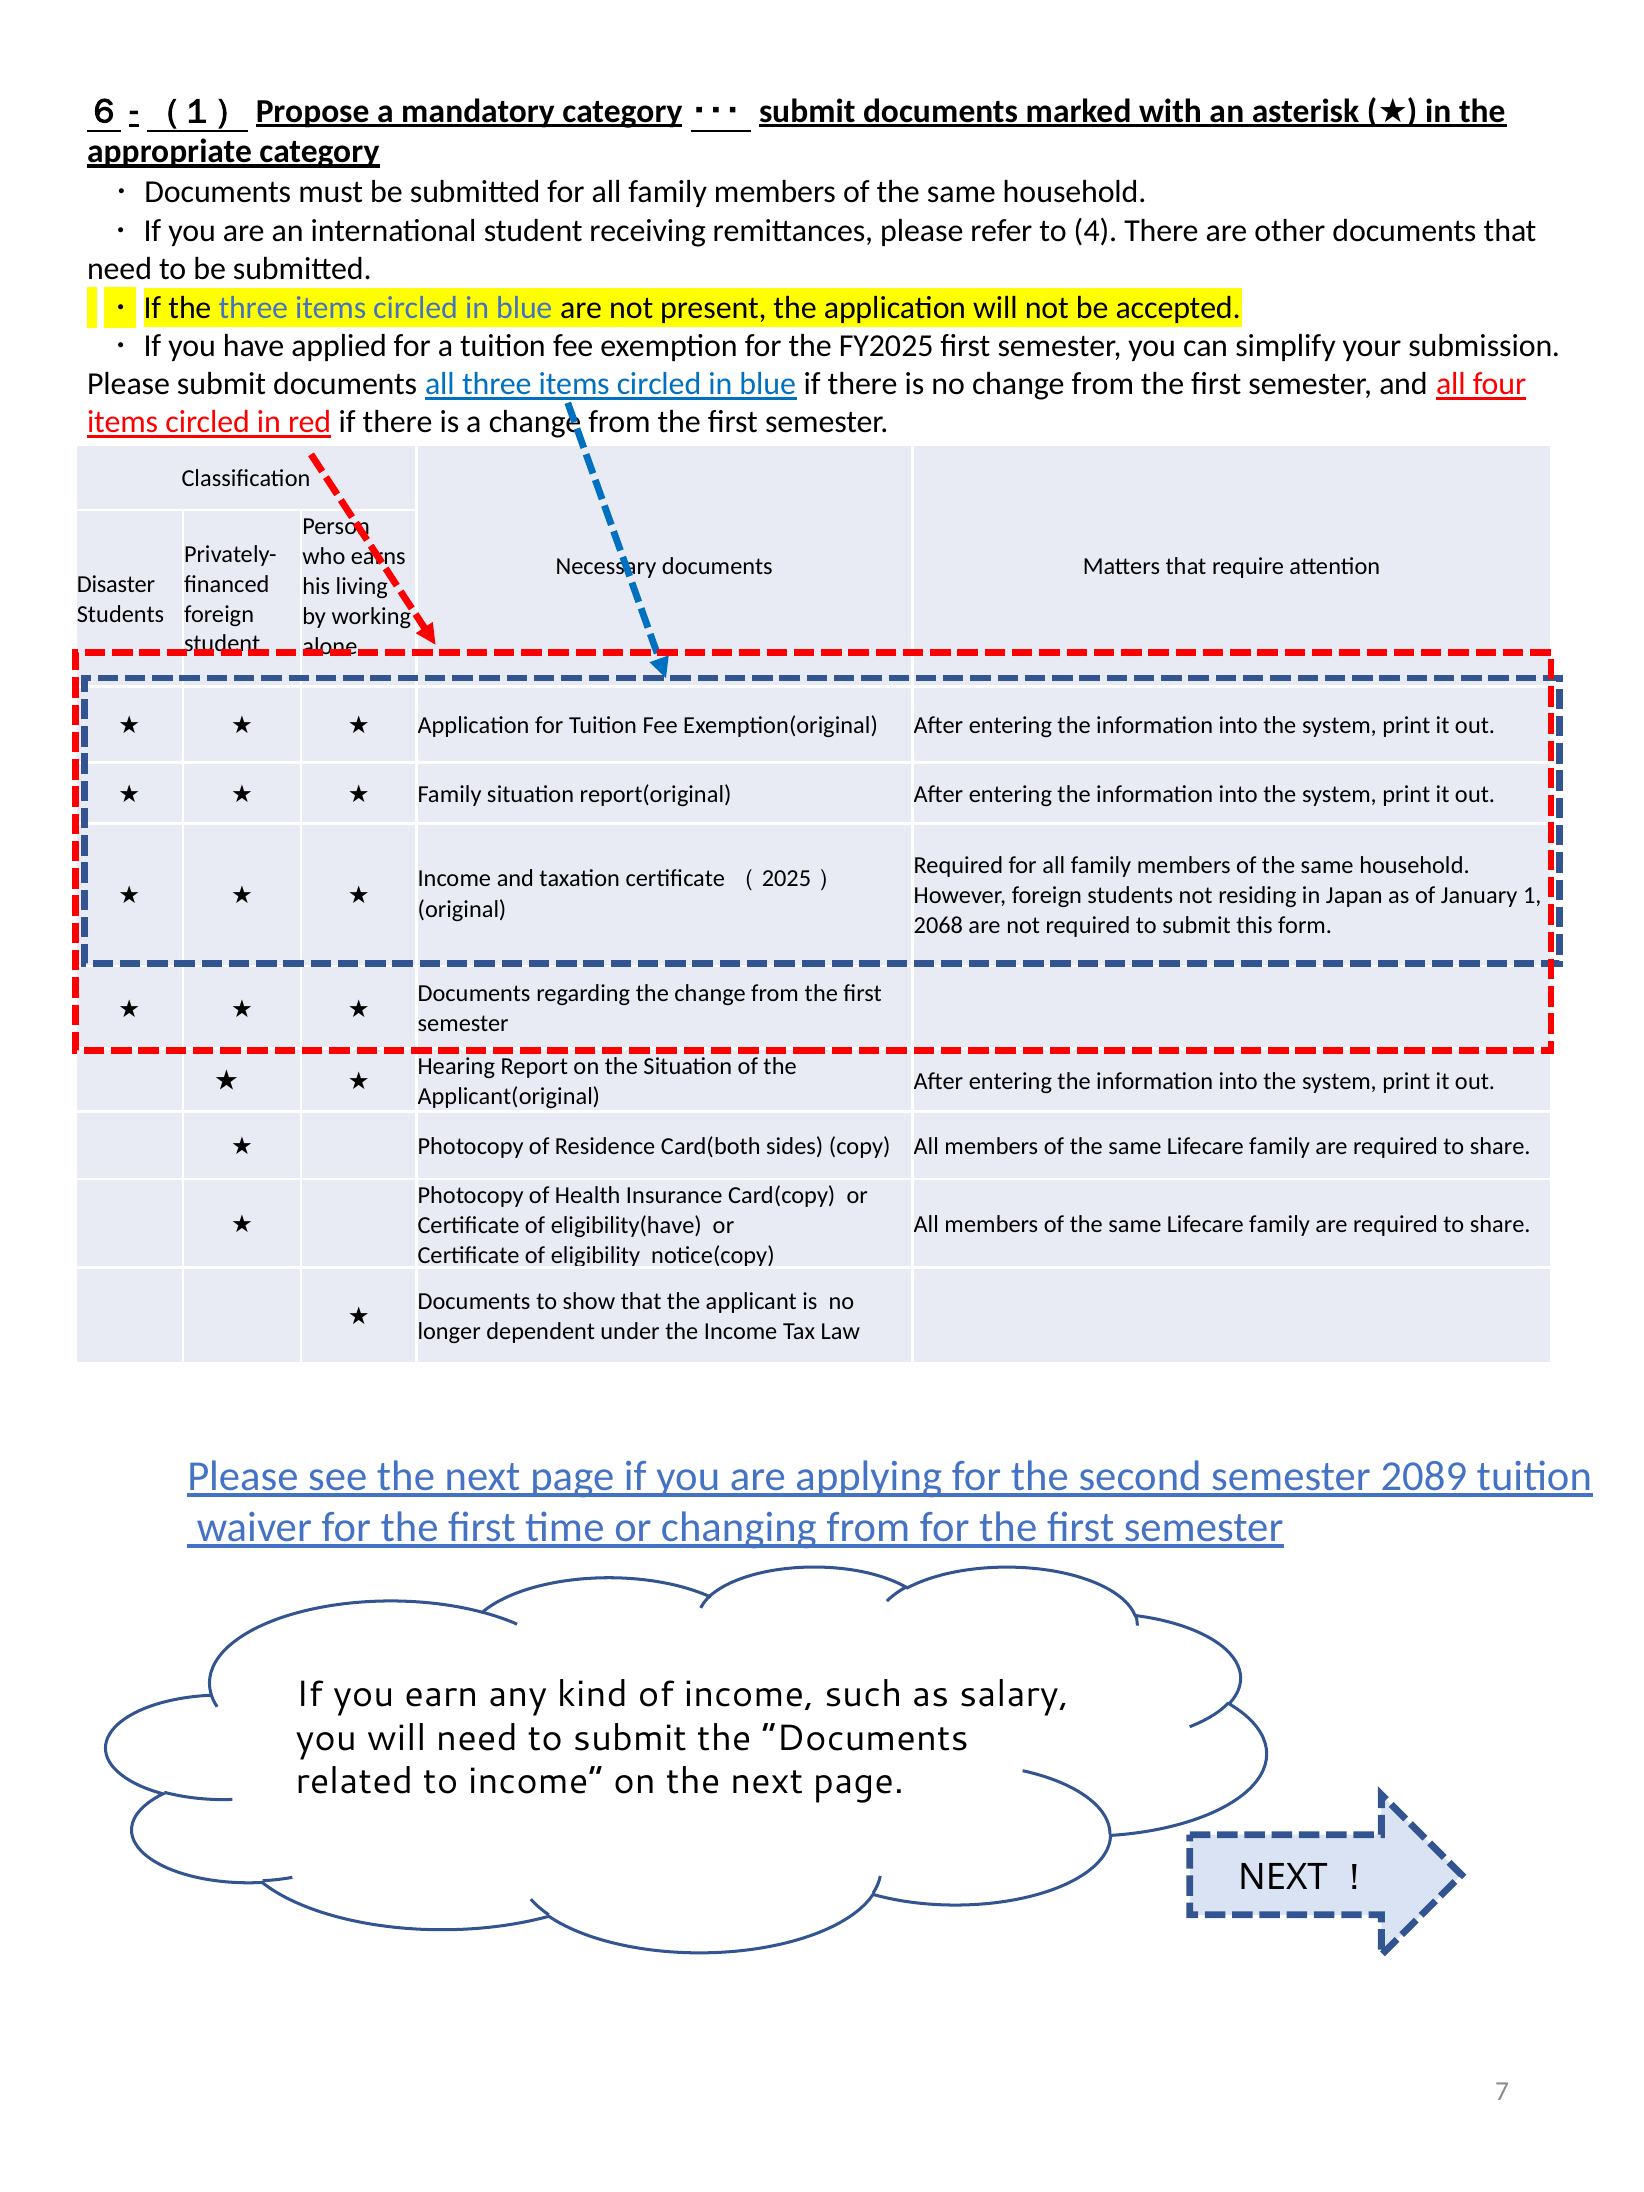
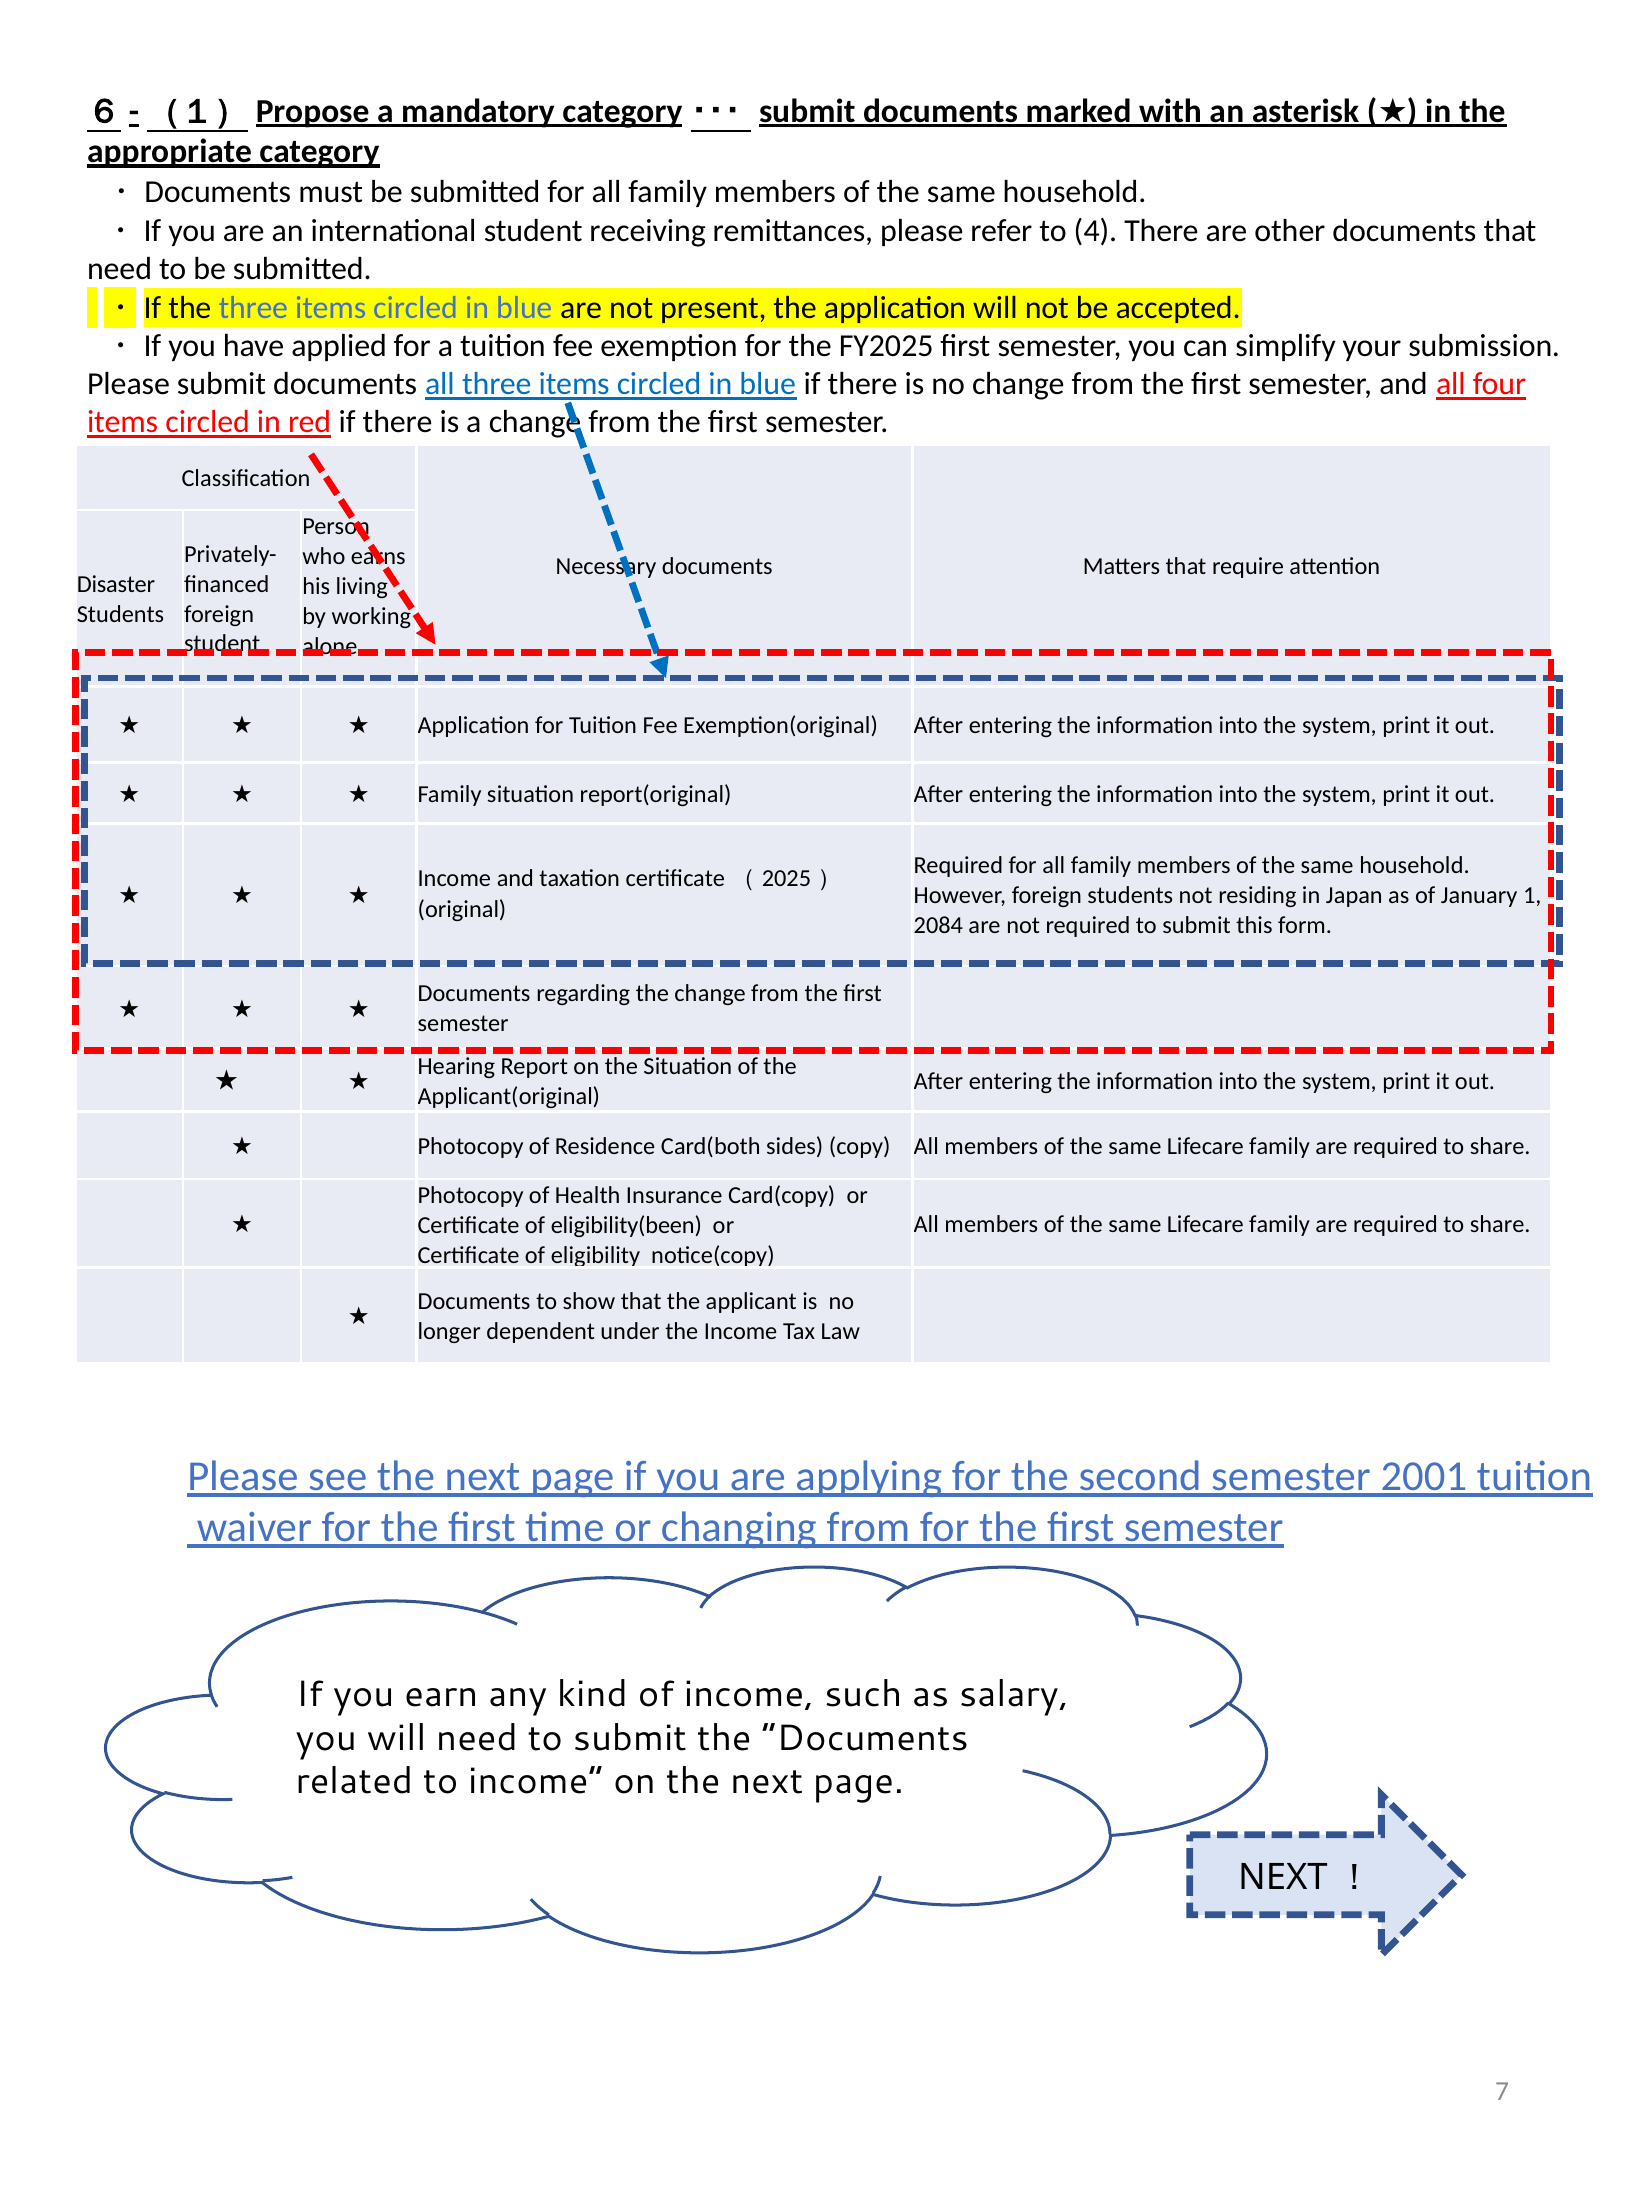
2068: 2068 -> 2084 (938, 926)
eligibility(have: eligibility(have -> eligibility(been (626, 1225)
2089: 2089 -> 2001 (1424, 1476)
